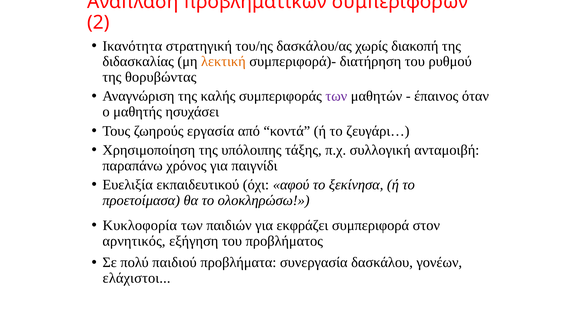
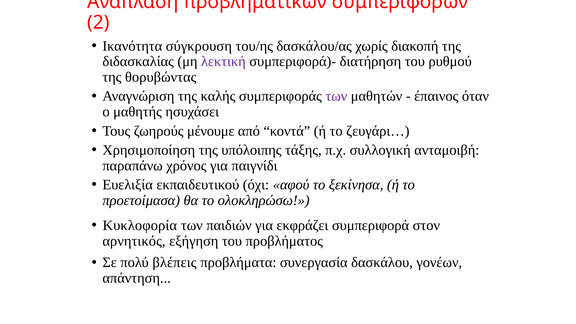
στρατηγική: στρατηγική -> σύγκρουση (199, 46)
λεκτική colour: orange -> purple (223, 62)
εργασία: εργασία -> μένουμε (211, 131)
παιδιού: παιδιού -> βλέπεις (174, 263)
ελάχιστοι: ελάχιστοι -> απάντηση (137, 278)
